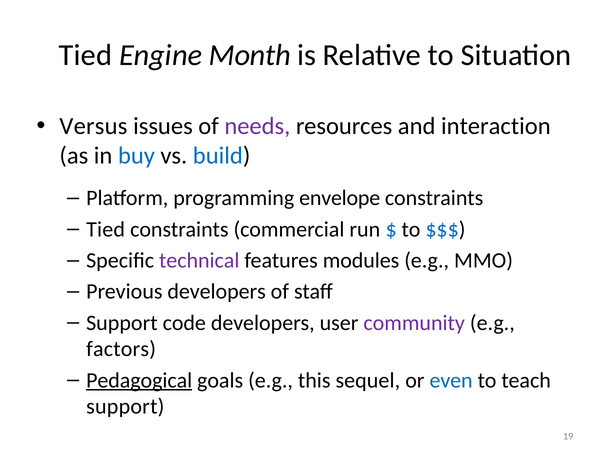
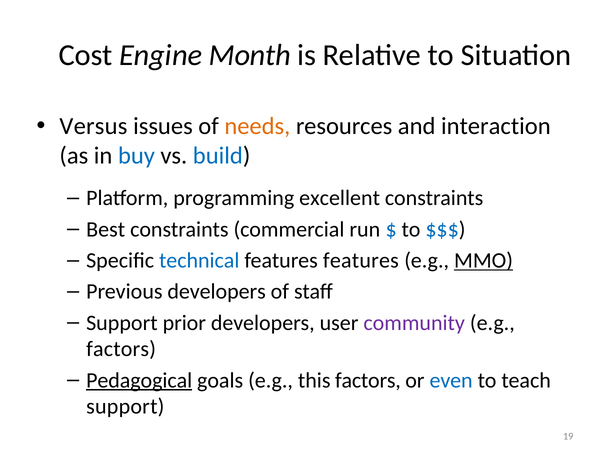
Tied: Tied -> Cost (86, 55)
needs colour: purple -> orange (257, 126)
envelope: envelope -> excellent (340, 198)
Tied: Tied -> Best (106, 230)
technical colour: purple -> blue (199, 261)
features modules: modules -> features (361, 261)
MMO underline: none -> present (484, 261)
code: code -> prior (184, 323)
this sequel: sequel -> factors (368, 381)
